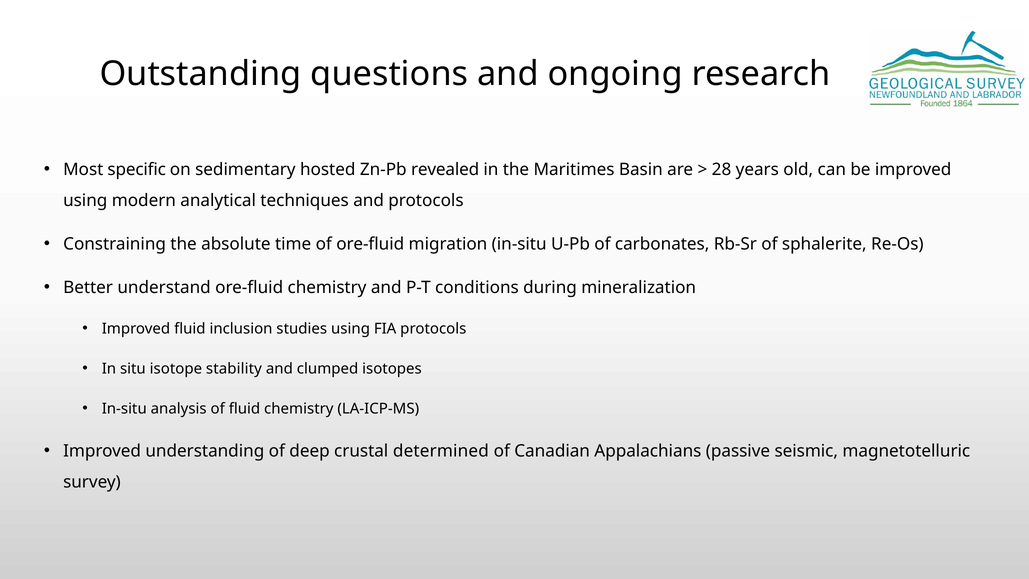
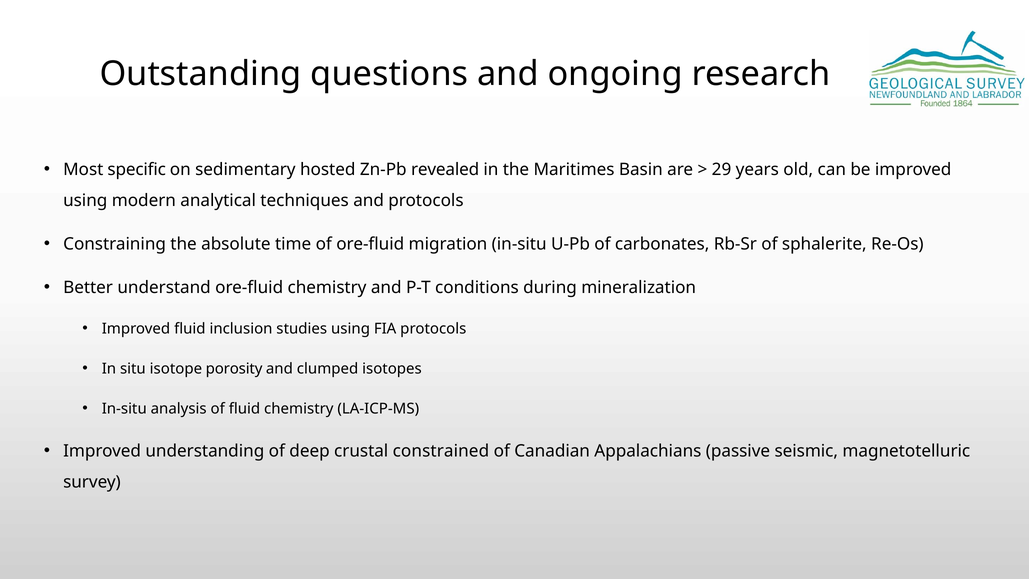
28: 28 -> 29 (722, 170)
stability: stability -> porosity (234, 369)
determined: determined -> constrained (441, 451)
